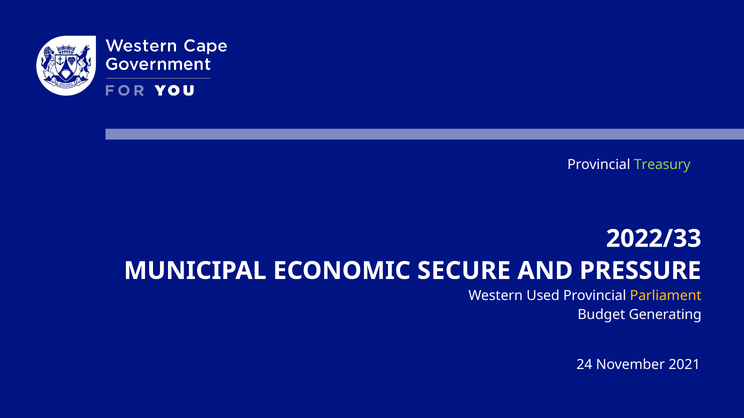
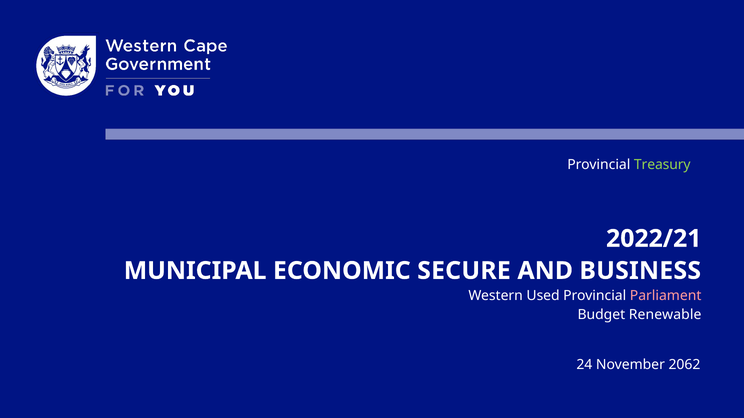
2022/33: 2022/33 -> 2022/21 (654, 239)
PRESSURE: PRESSURE -> BUSINESS (640, 271)
Parliament colour: yellow -> pink (666, 296)
Generating: Generating -> Renewable (665, 315)
2021: 2021 -> 2062 (684, 365)
